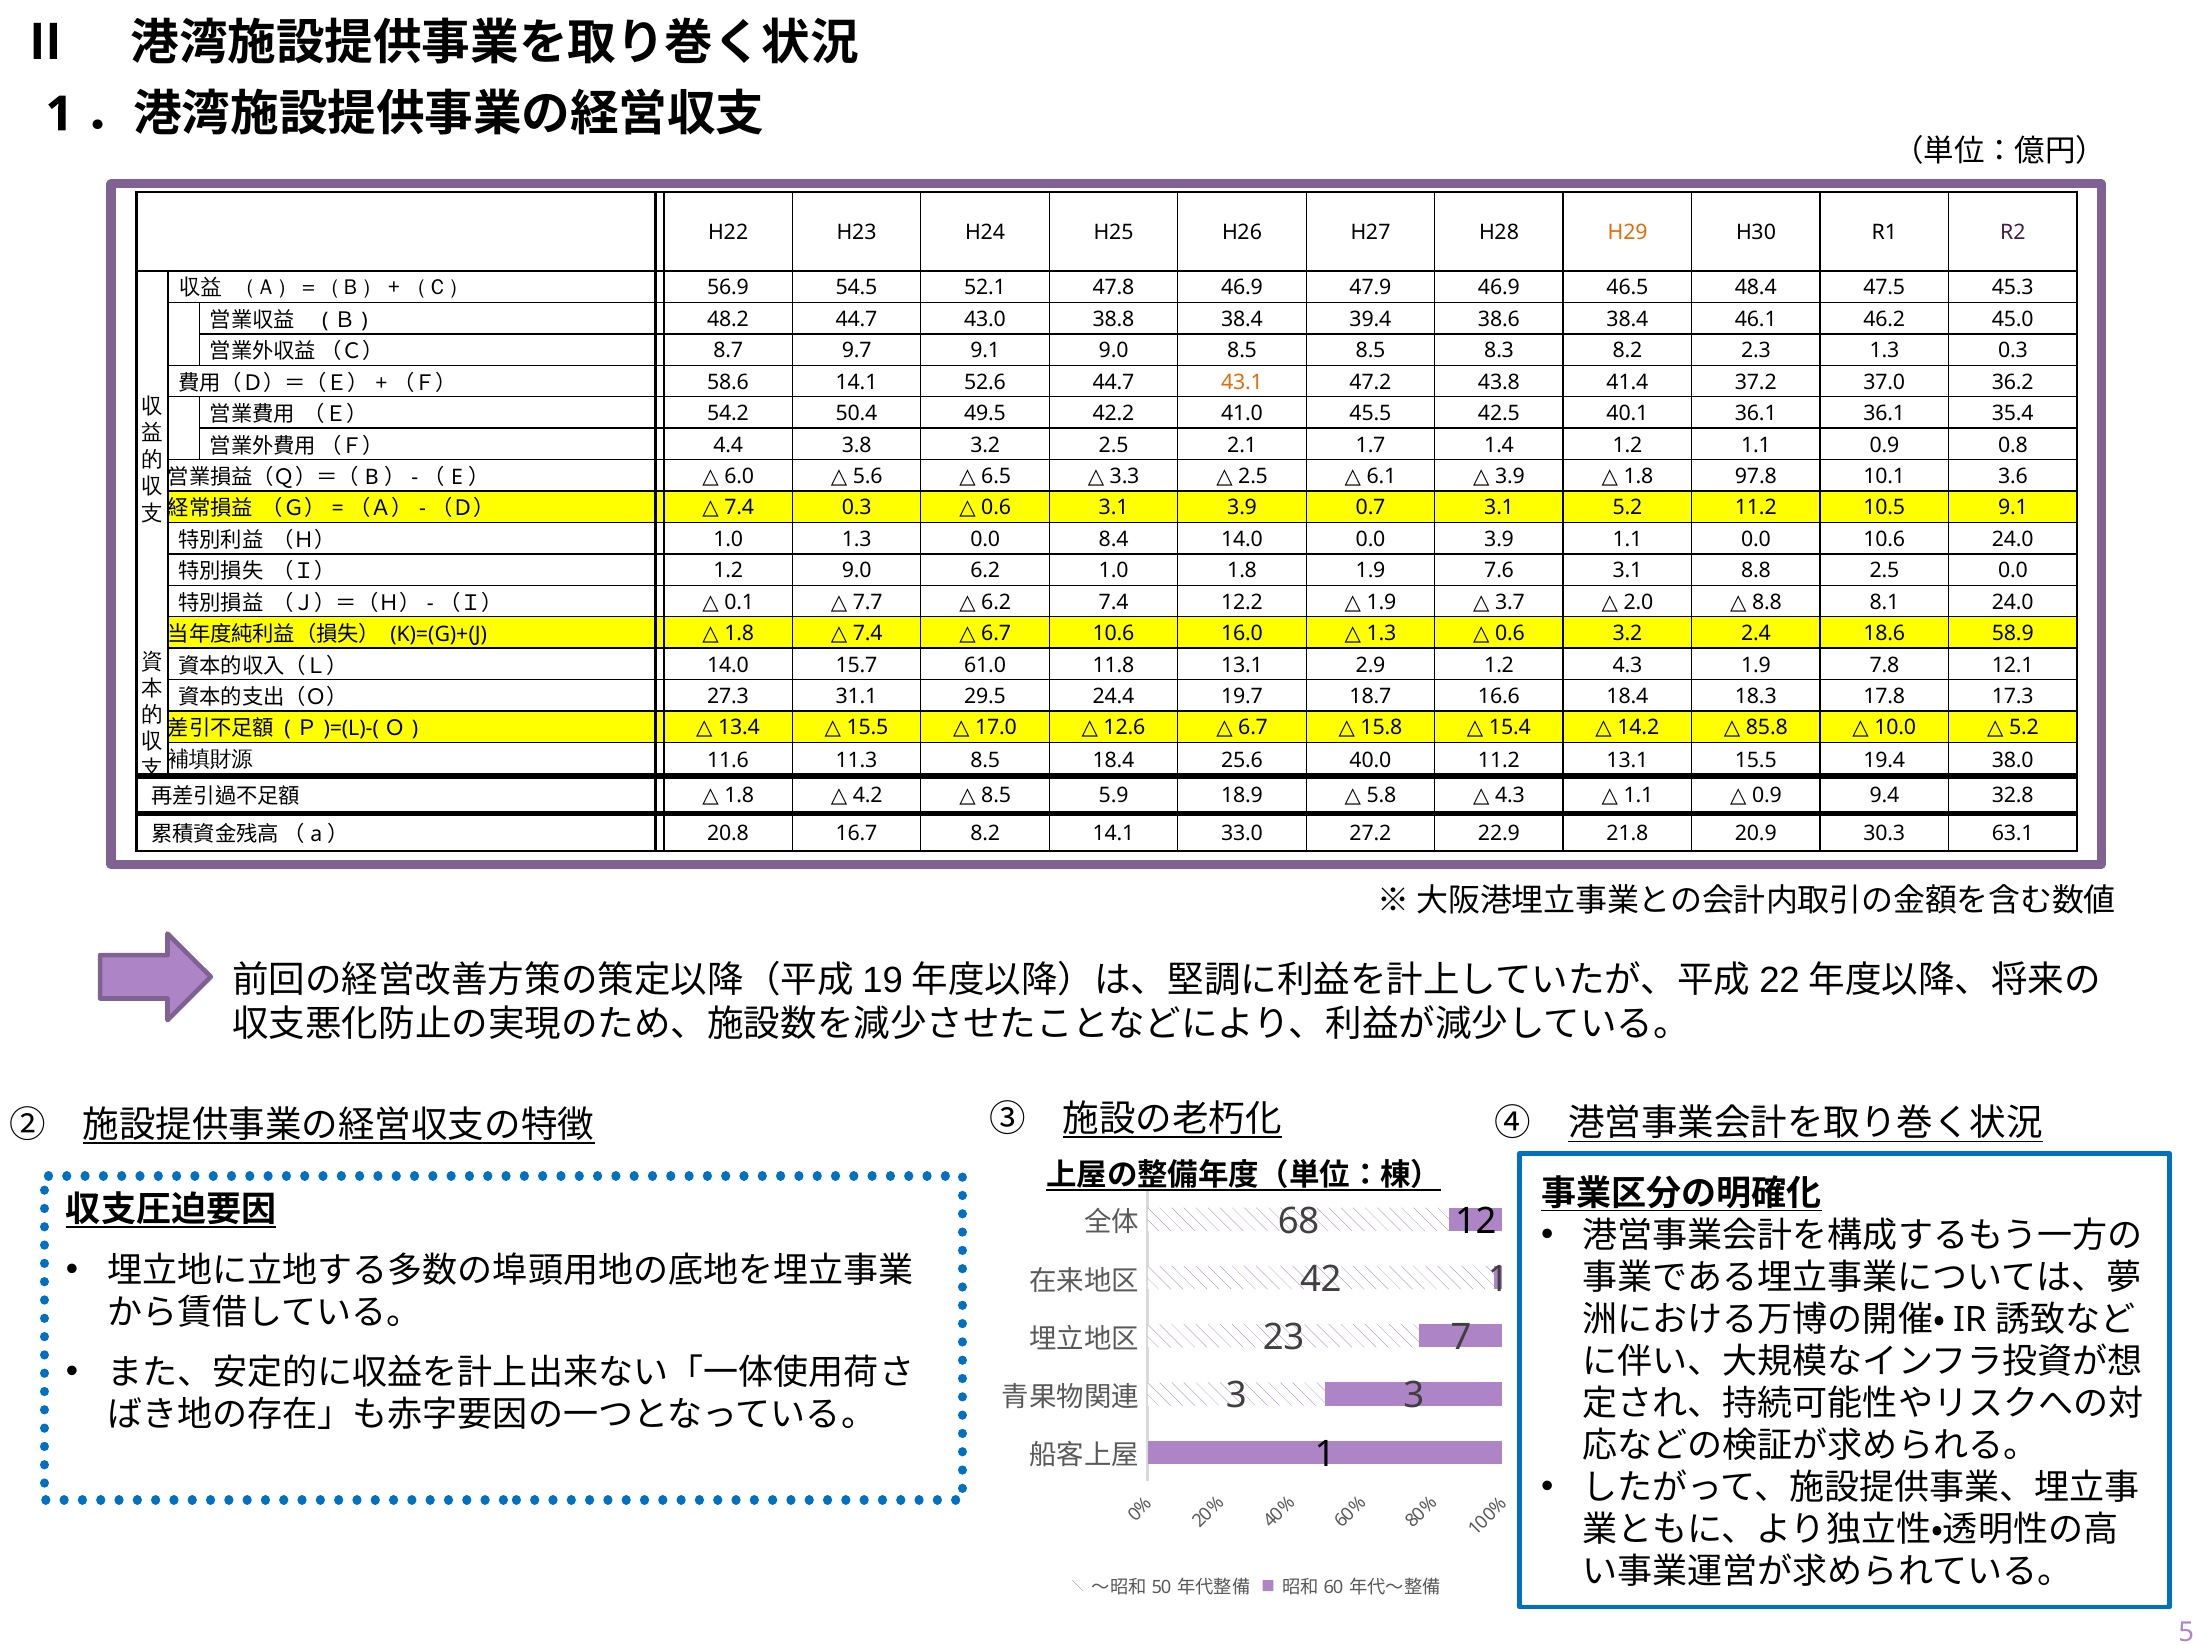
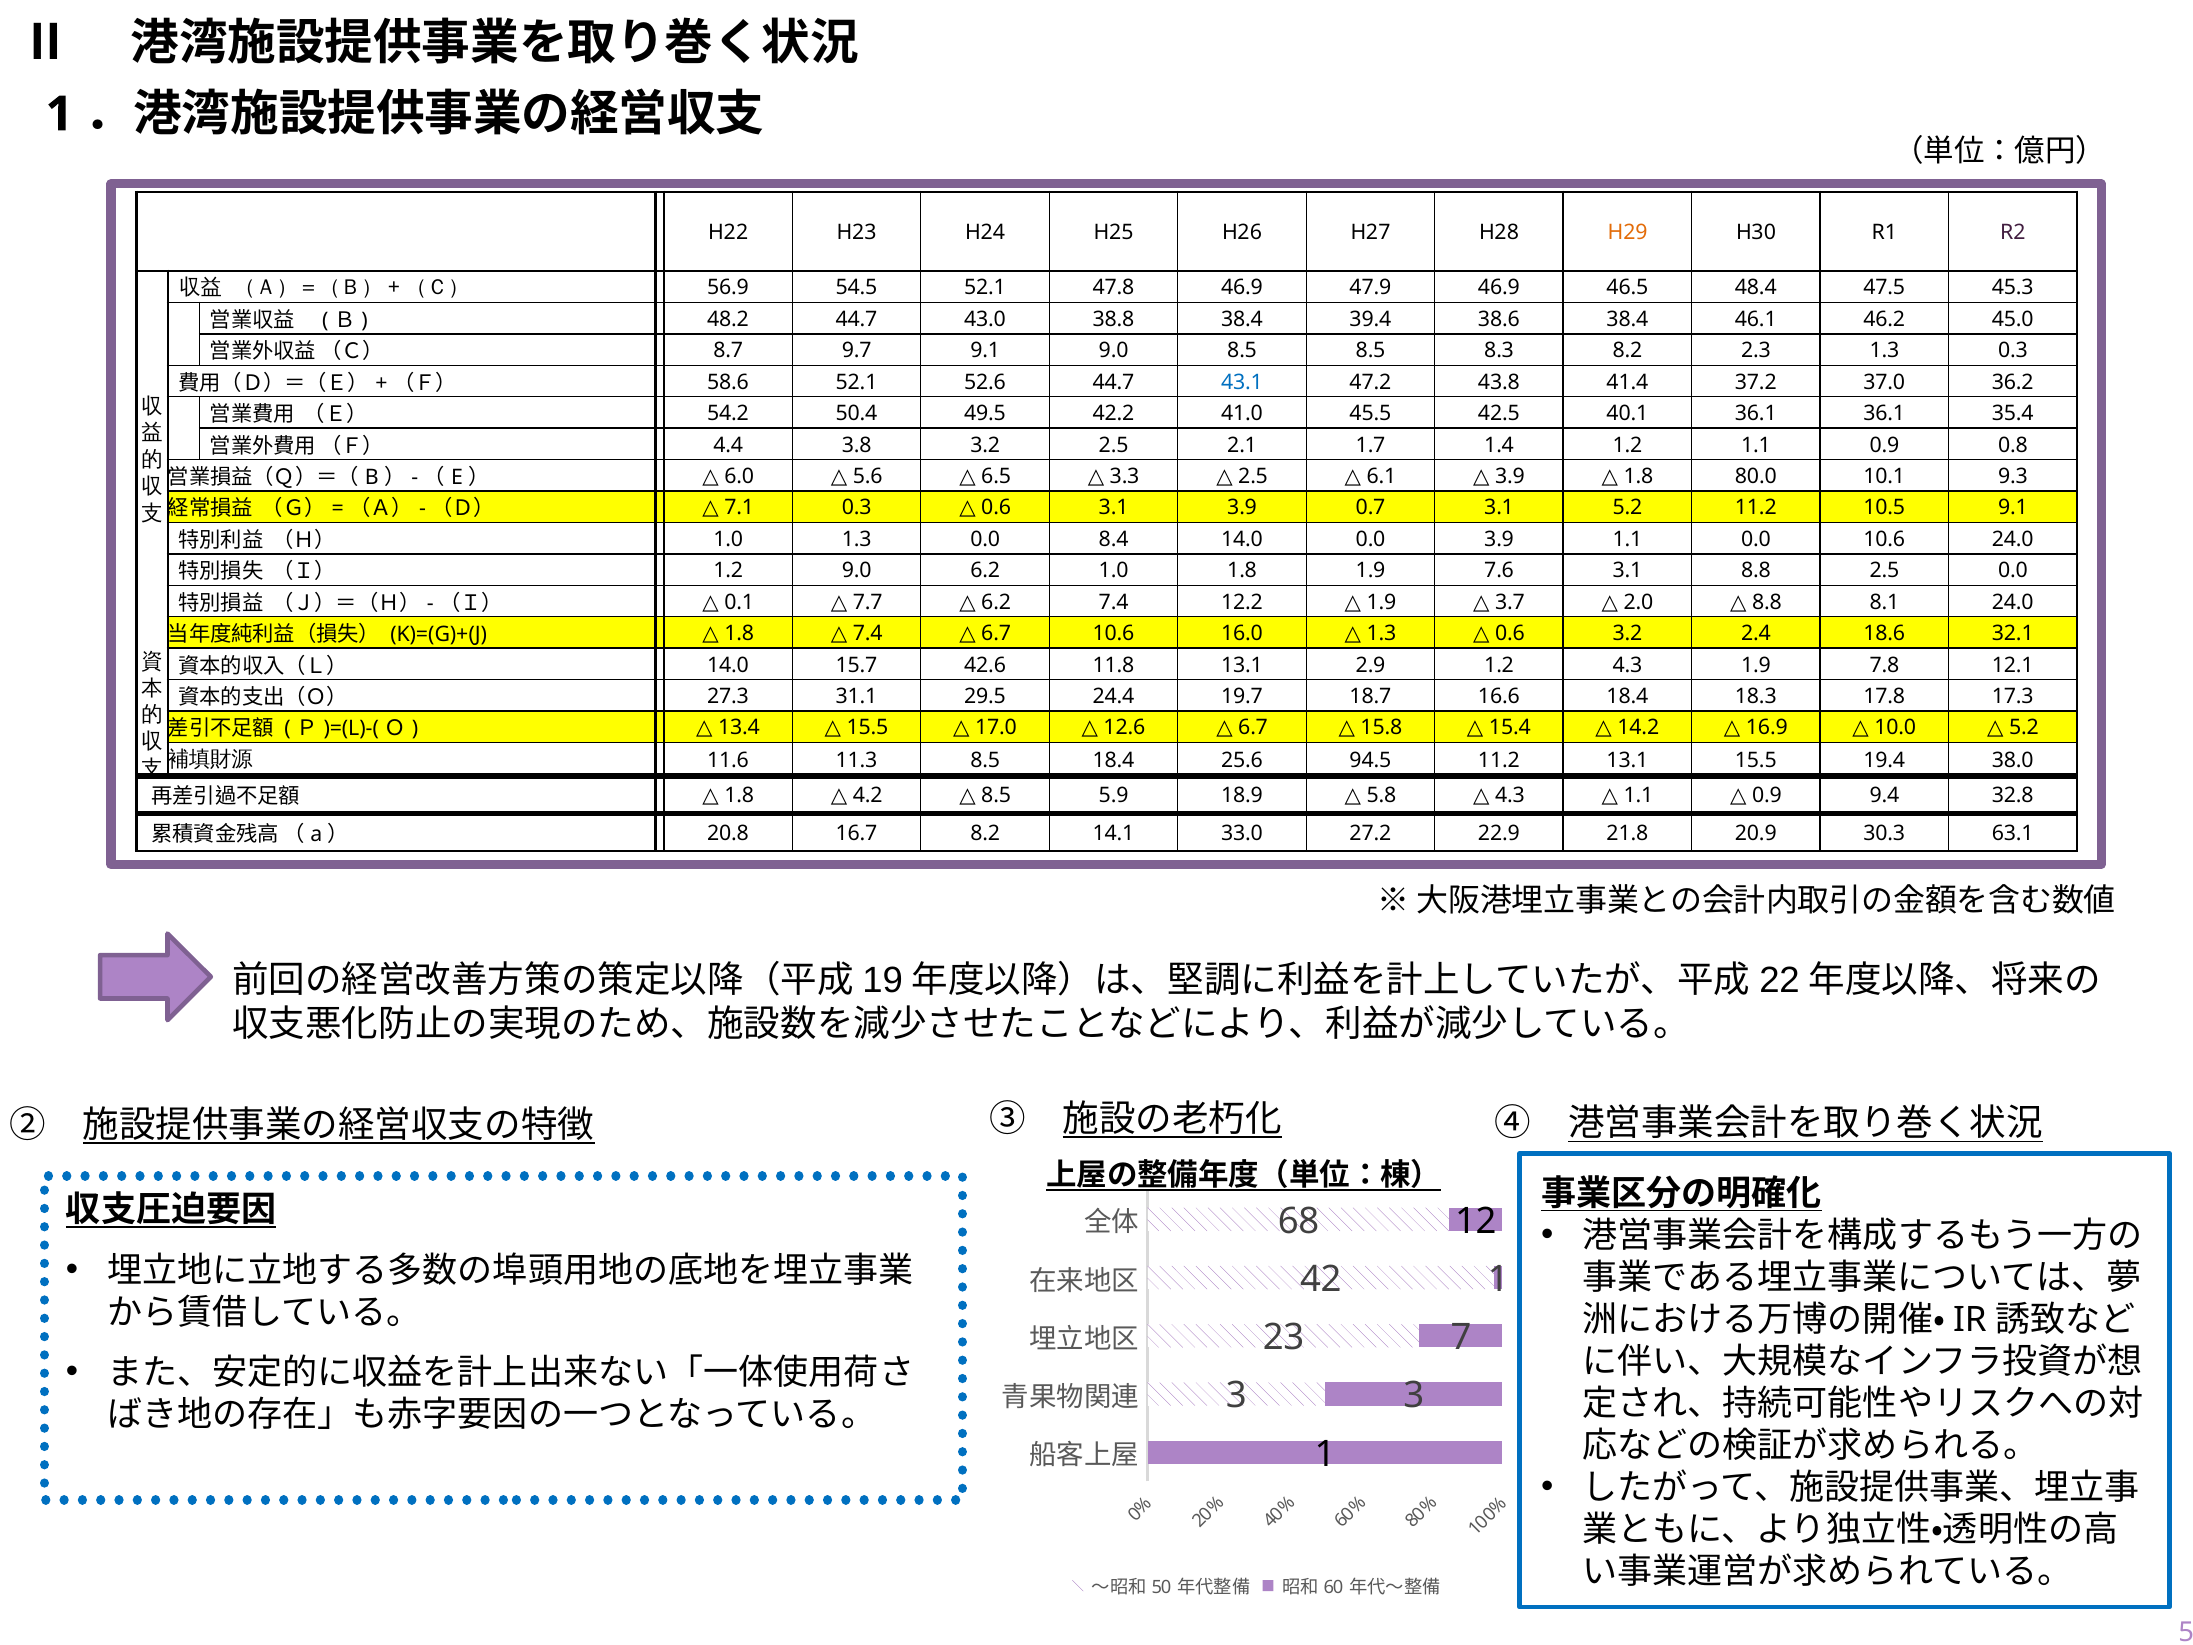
58.6 14.1: 14.1 -> 52.1 (857, 382)
43.1 colour: orange -> blue (1242, 382)
97.8: 97.8 -> 80.0 (1756, 476)
3.6: 3.6 -> 9.3 (2013, 476)
7.4: 7.4 -> 7.1 (739, 508)
58.9: 58.9 -> 32.1 (2013, 634)
61.0: 61.0 -> 42.6 (985, 665)
85.8: 85.8 -> 16.9 (1767, 728)
40.0: 40.0 -> 94.5 (1370, 760)
